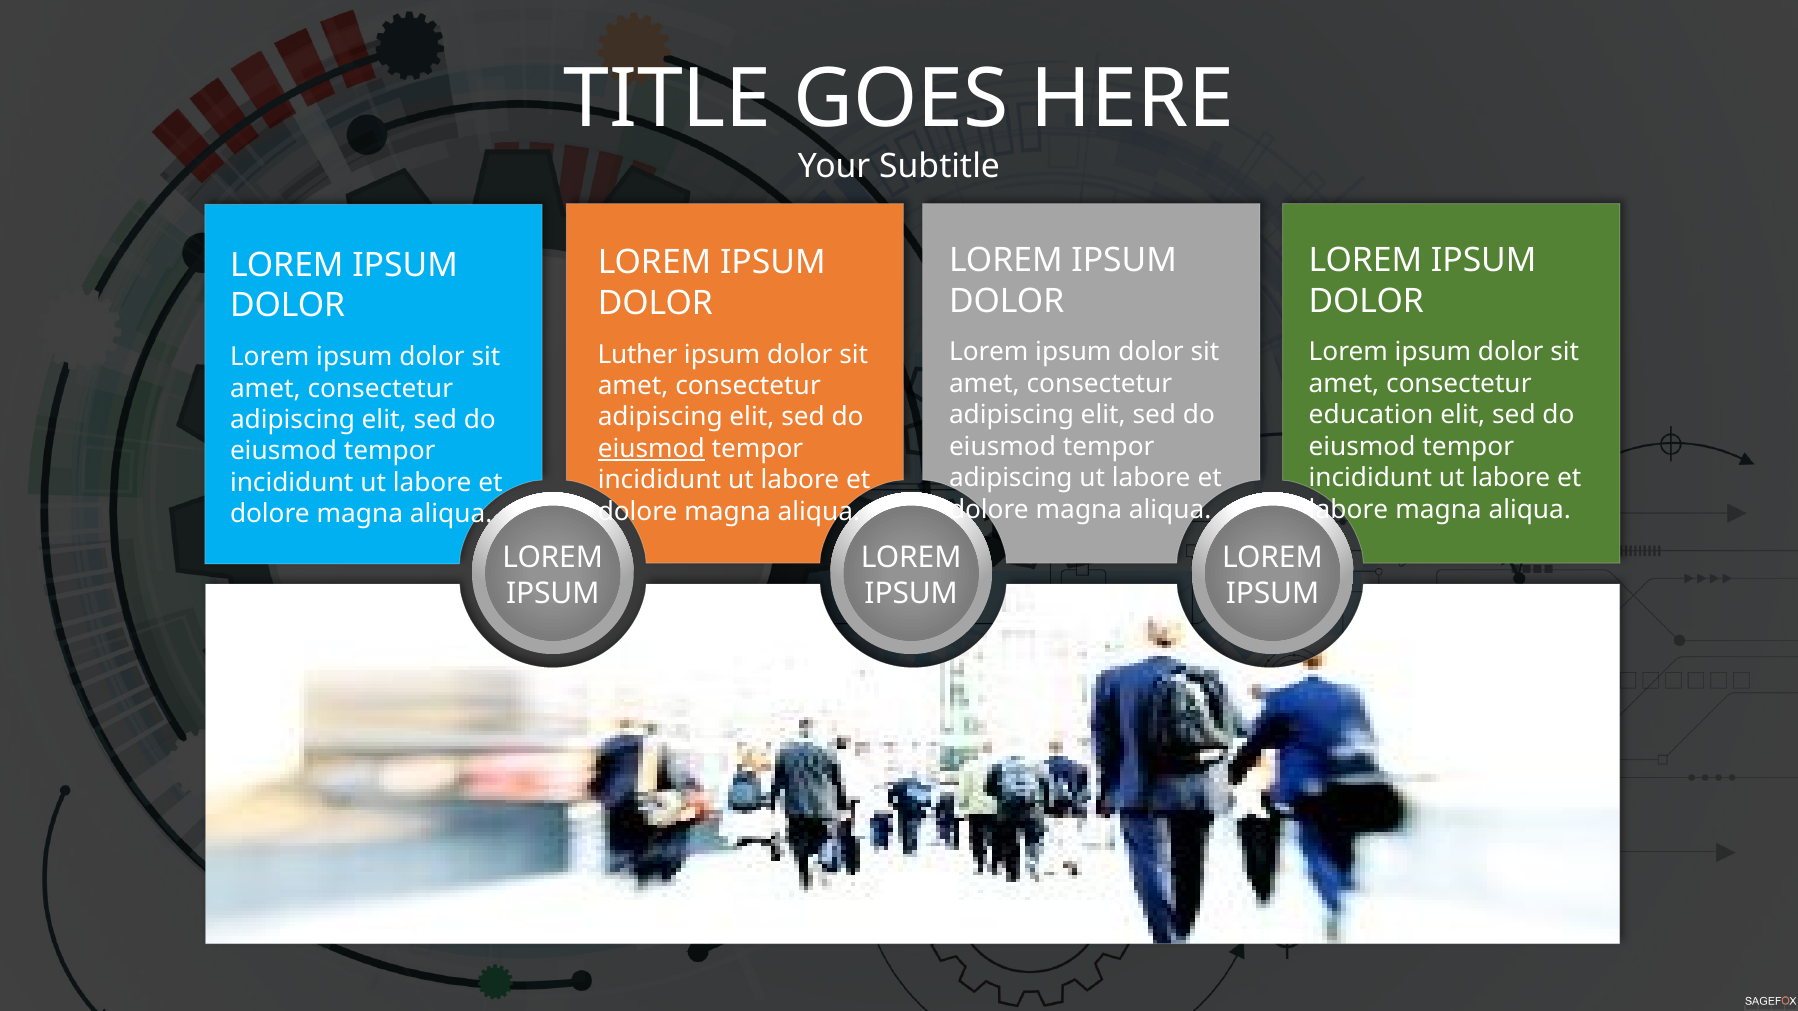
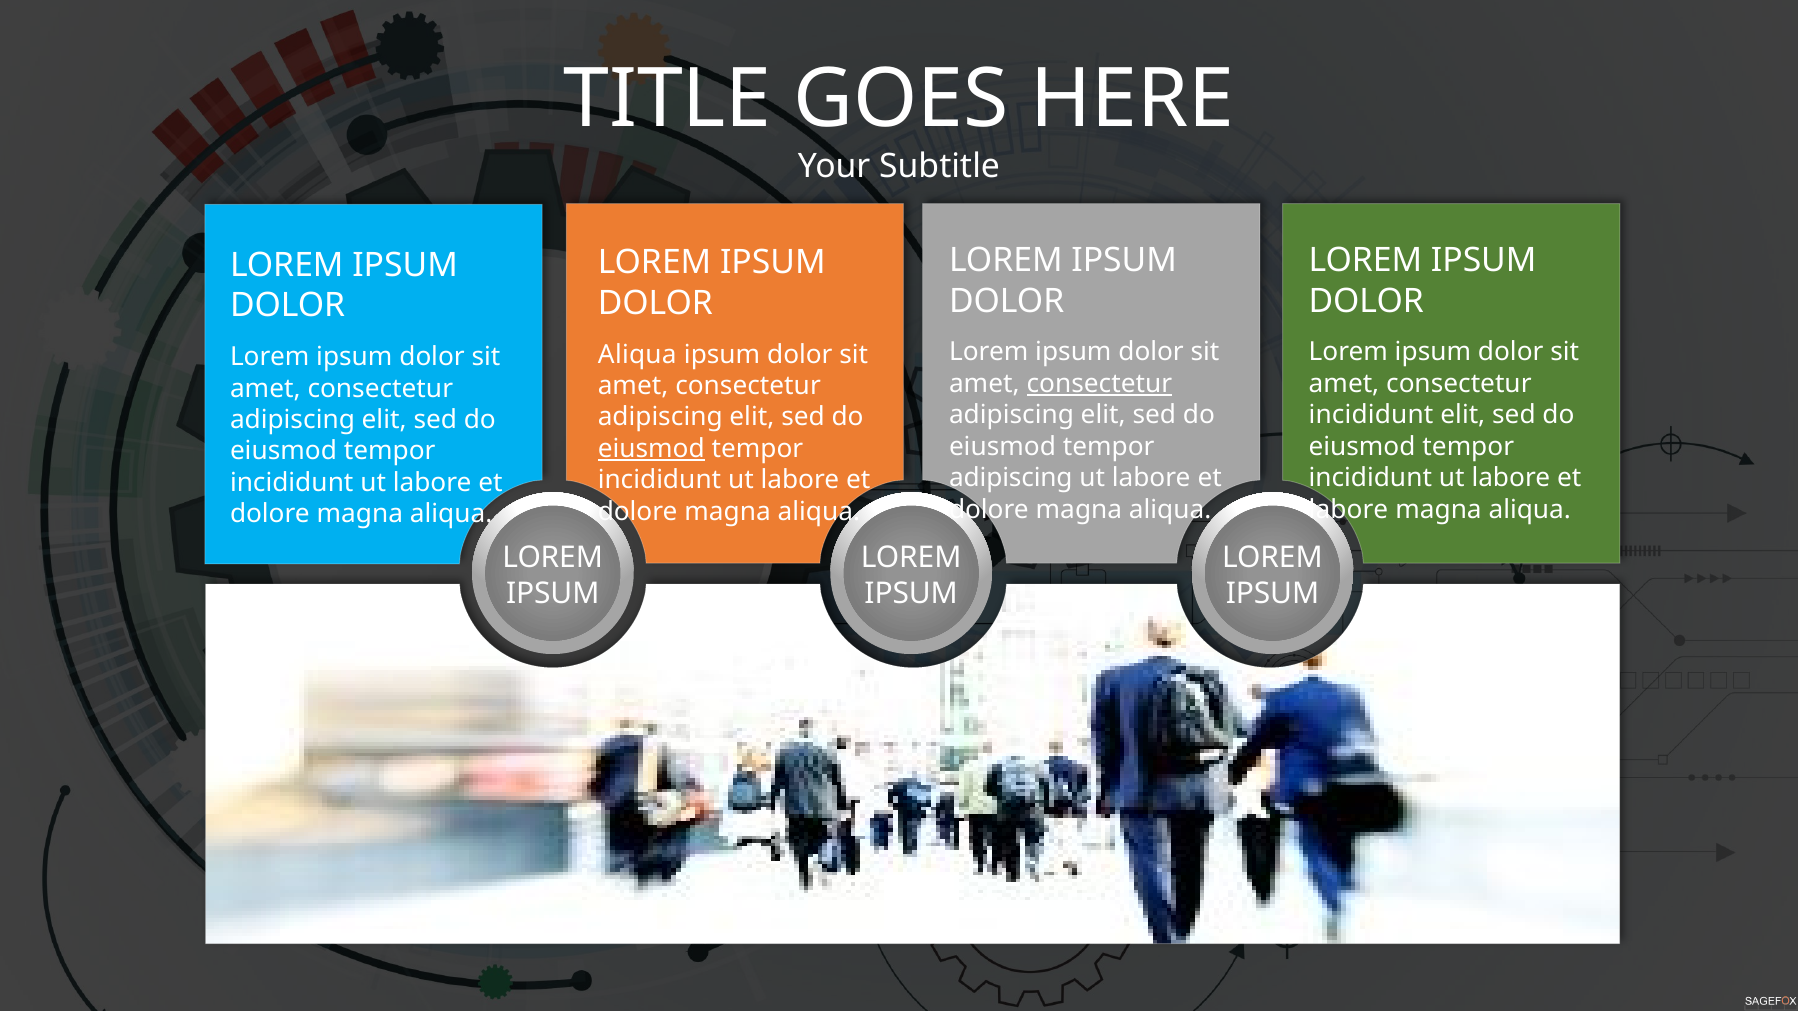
Luther: Luther -> Aliqua (637, 355)
consectetur underline: none -> present (1099, 384)
education: education -> incididunt (1371, 415)
